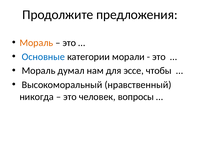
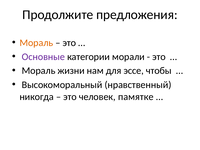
Основные colour: blue -> purple (43, 57)
думал: думал -> жизни (71, 71)
вопросы: вопросы -> памятке (136, 97)
